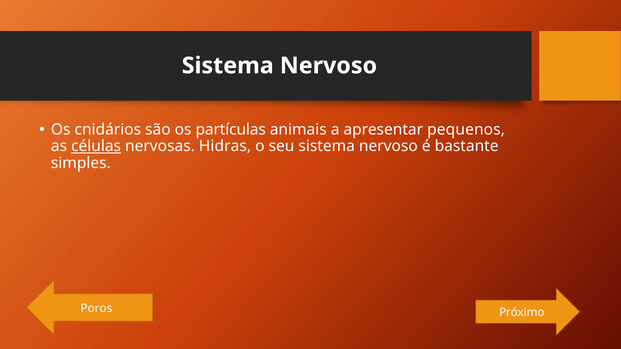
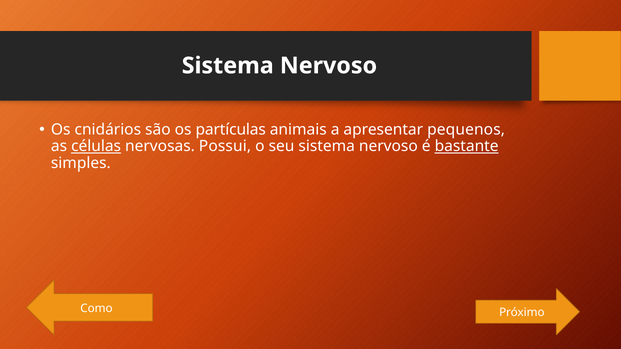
Hidras: Hidras -> Possui (225, 146)
bastante underline: none -> present (467, 146)
Poros: Poros -> Como (96, 309)
